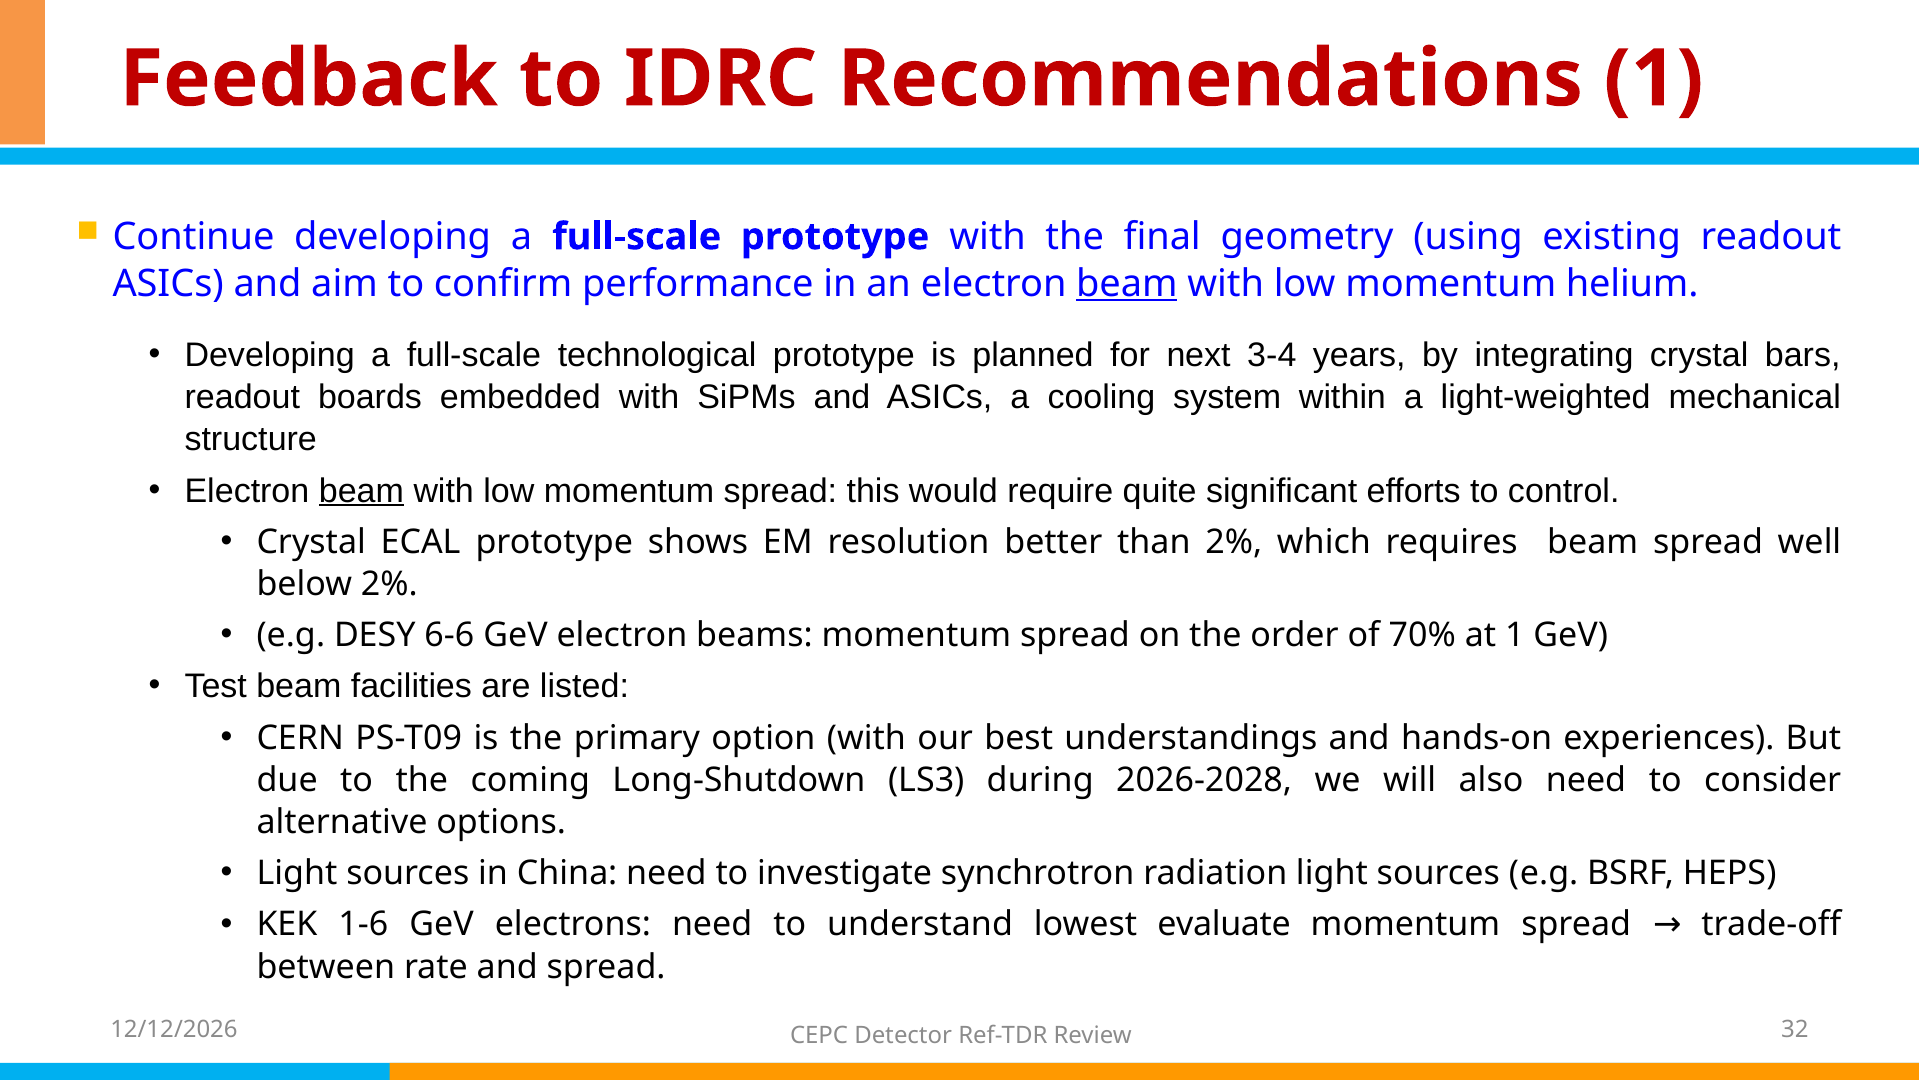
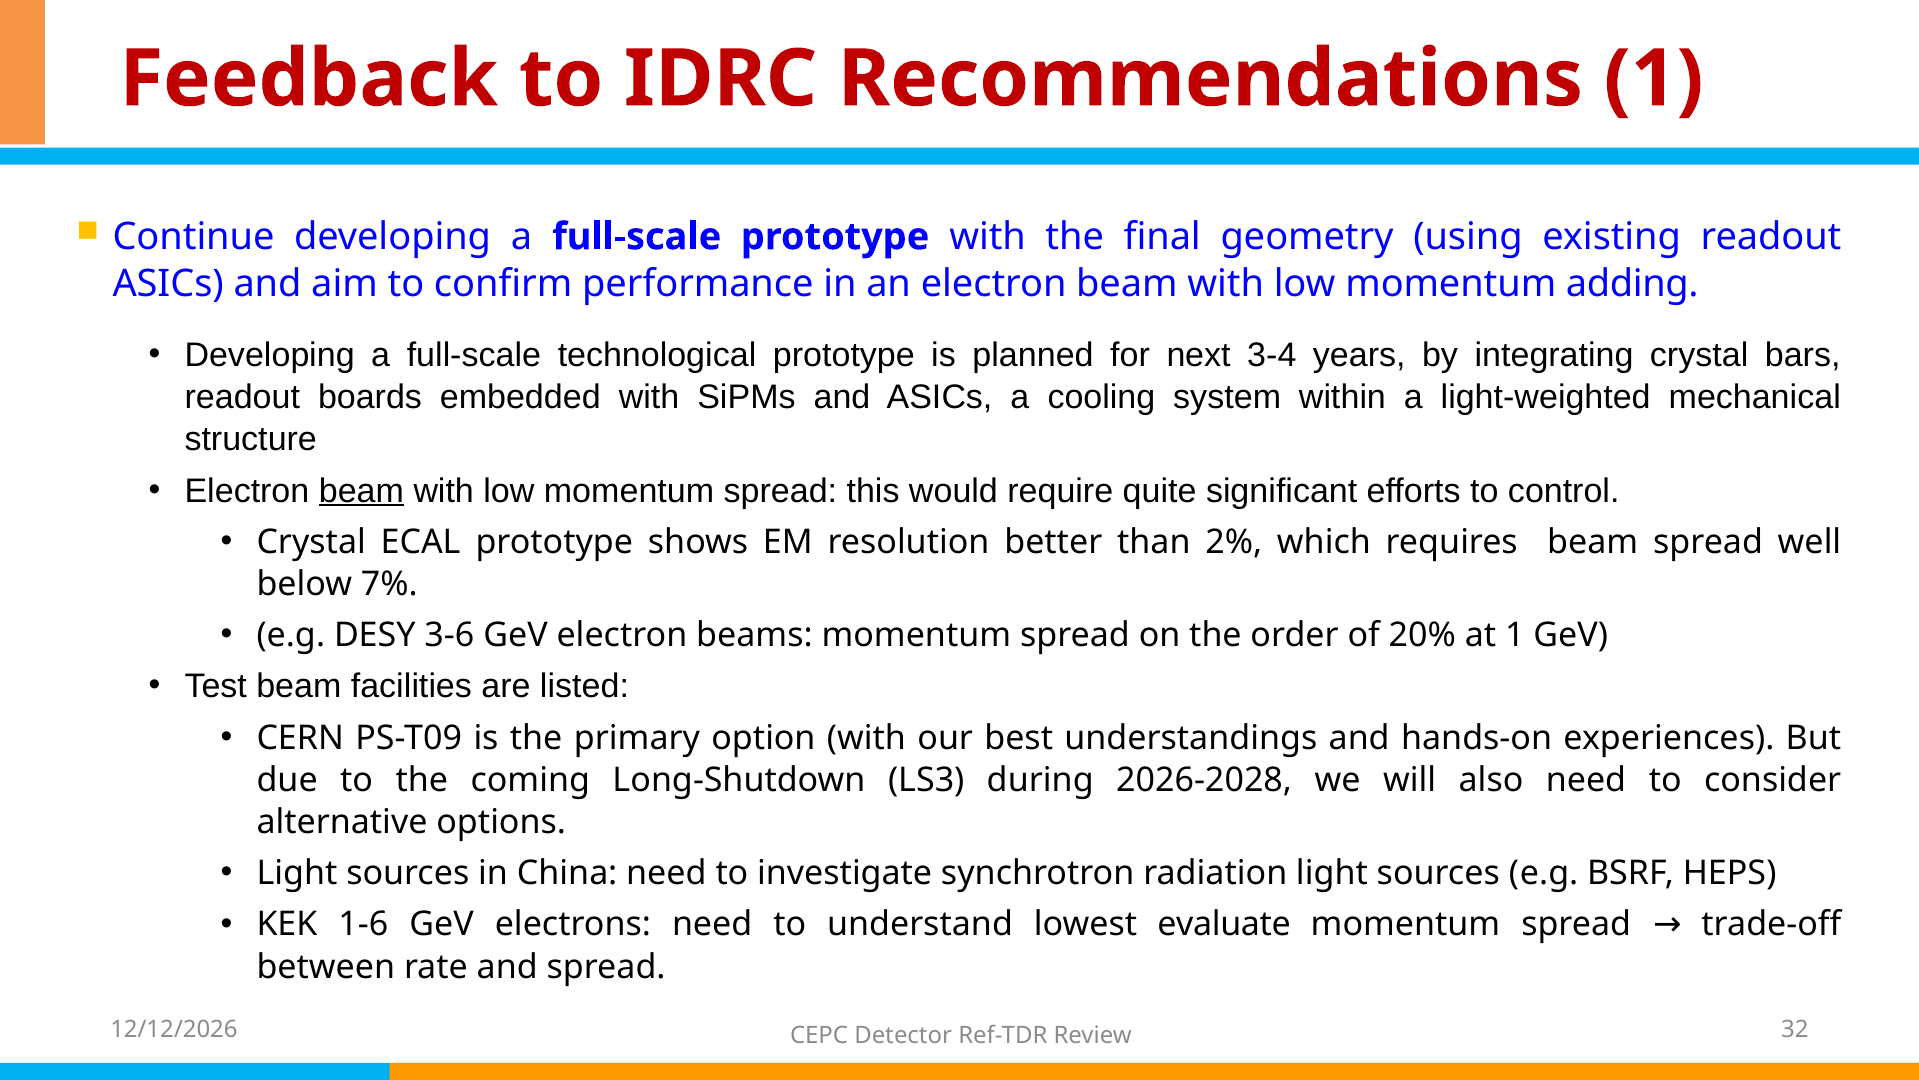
beam underline: present -> none (1127, 284)
helium: helium -> adding (1632, 284)
below 2%: 2% -> 7% (389, 584)
6-6: 6-6 -> 3-6 (449, 635)
70%: 70% -> 20% (1422, 635)
